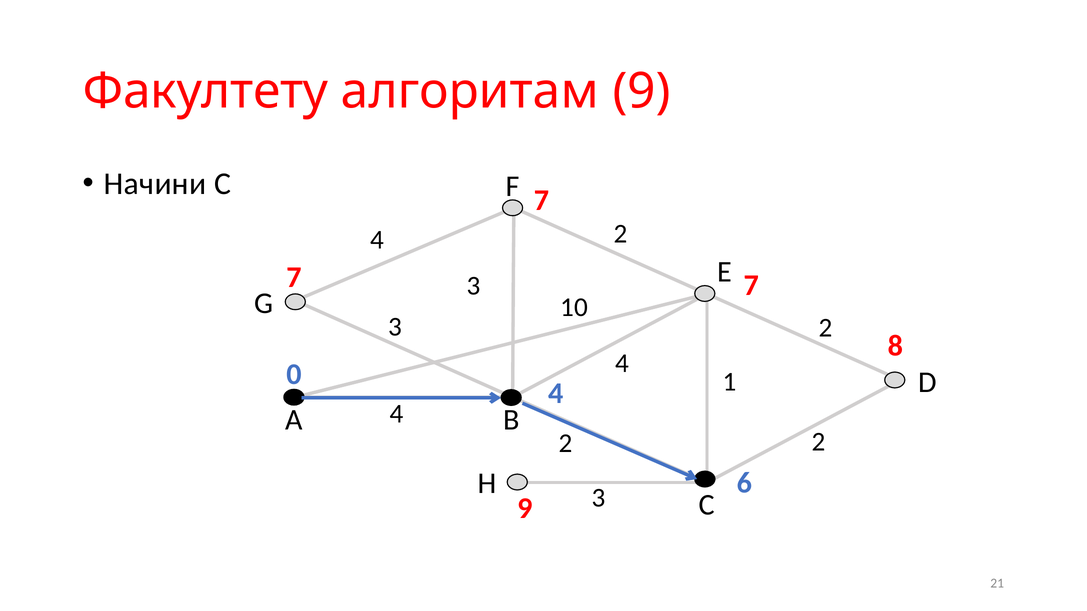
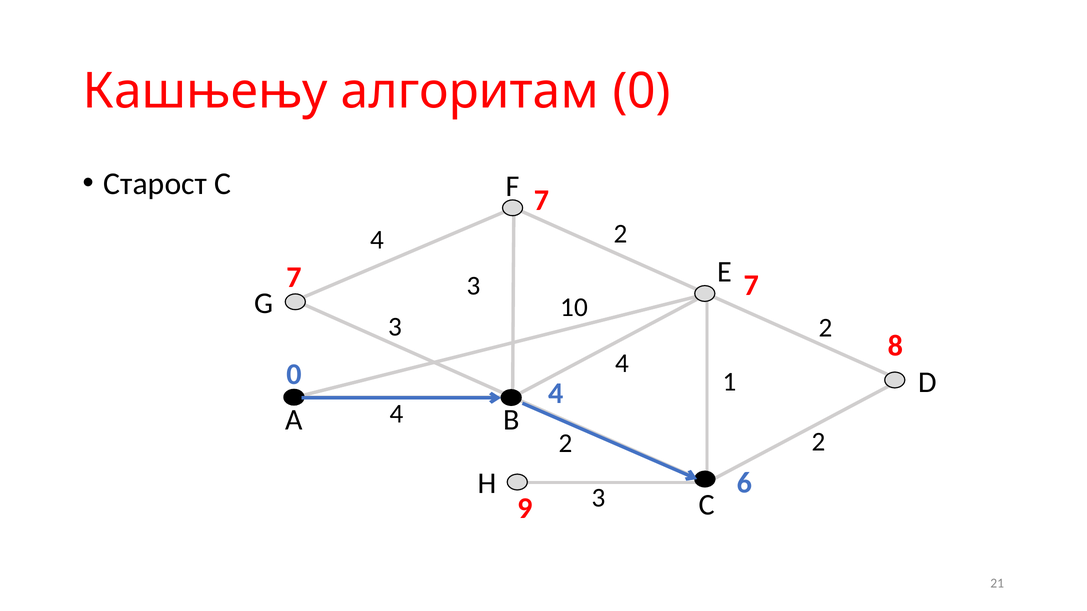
Факултету: Факултету -> Кашњењу (205, 91)
алгоритам 9: 9 -> 0 (642, 91)
Начини: Начини -> Старост (155, 184)
